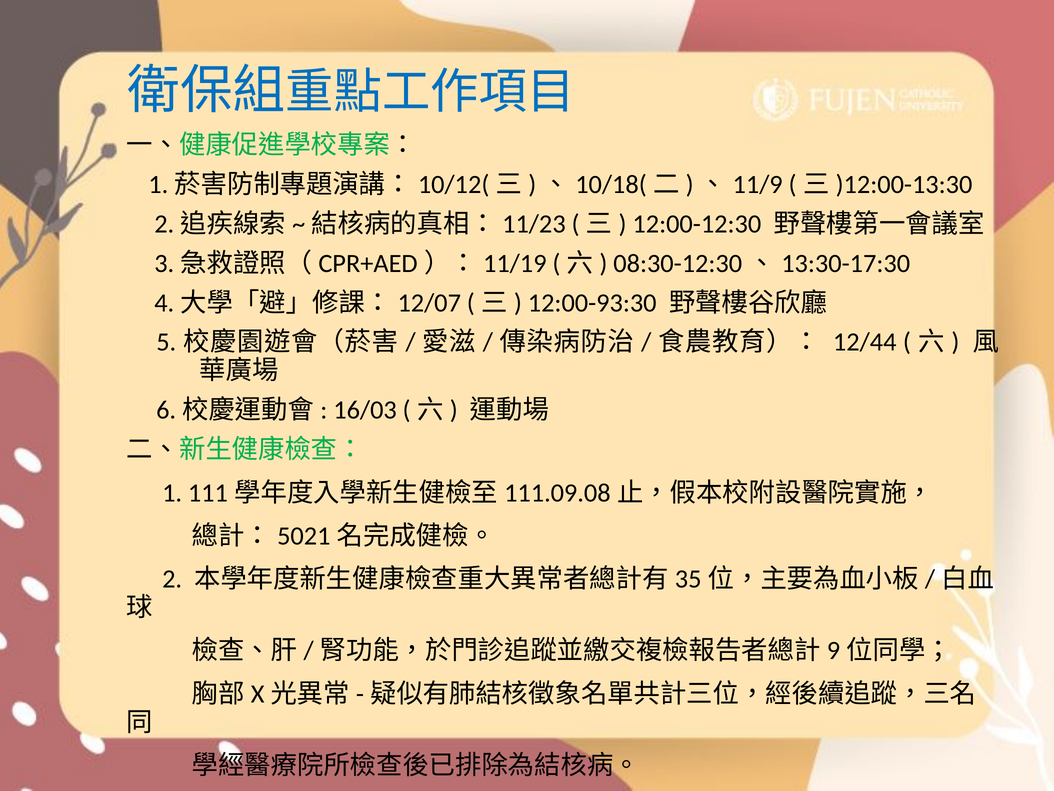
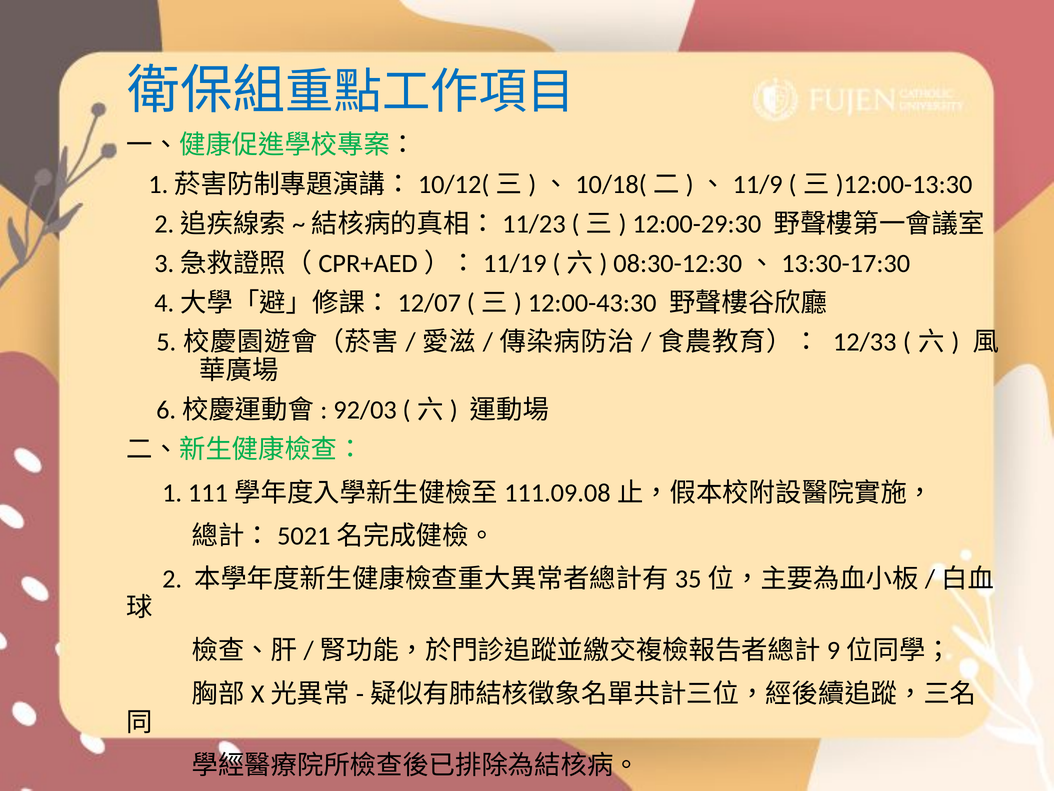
12:00-12:30: 12:00-12:30 -> 12:00-29:30 (697, 224)
12:00-93:30: 12:00-93:30 -> 12:00-43:30 (592, 303)
12/44: 12/44 -> 12/33 (865, 342)
16/03: 16/03 -> 92/03 (365, 410)
